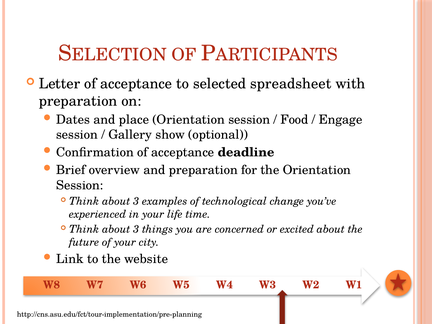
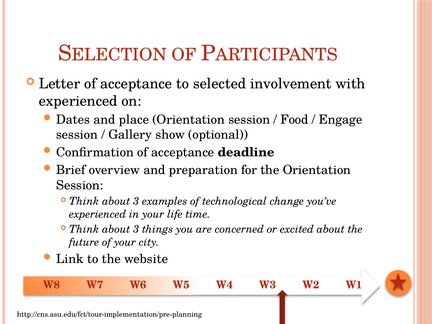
spreadsheet: spreadsheet -> involvement (291, 84)
preparation: preparation -> experienced (78, 101)
